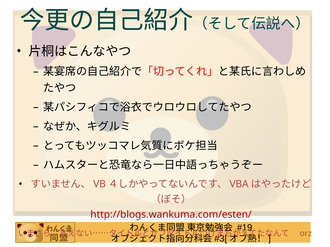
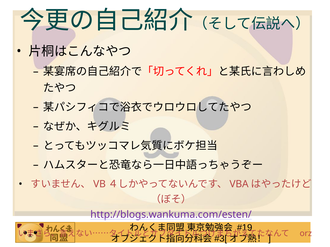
http://blogs.wankuma.com/esten/ colour: red -> purple (171, 215)
